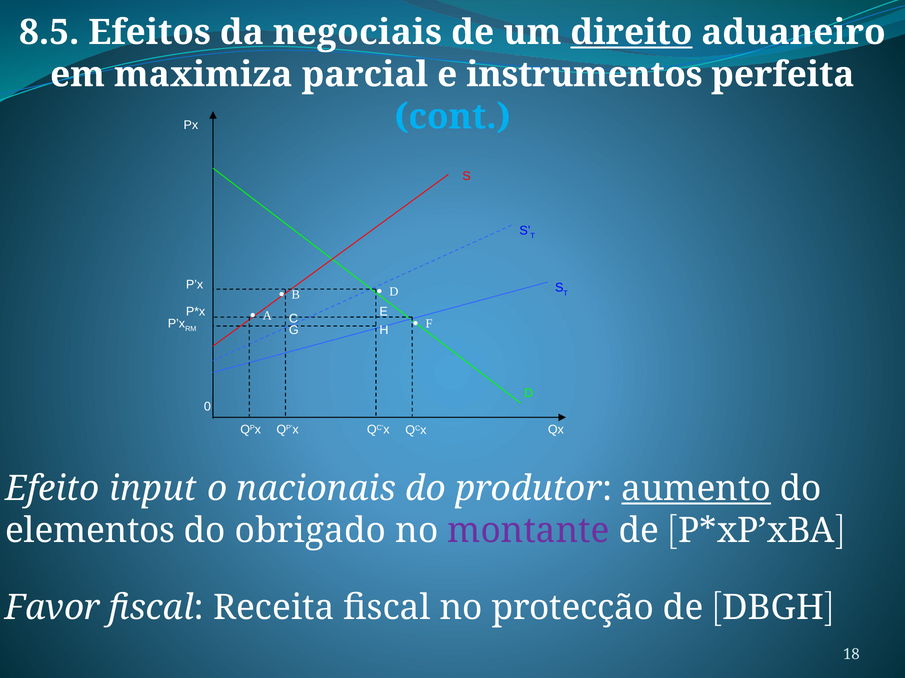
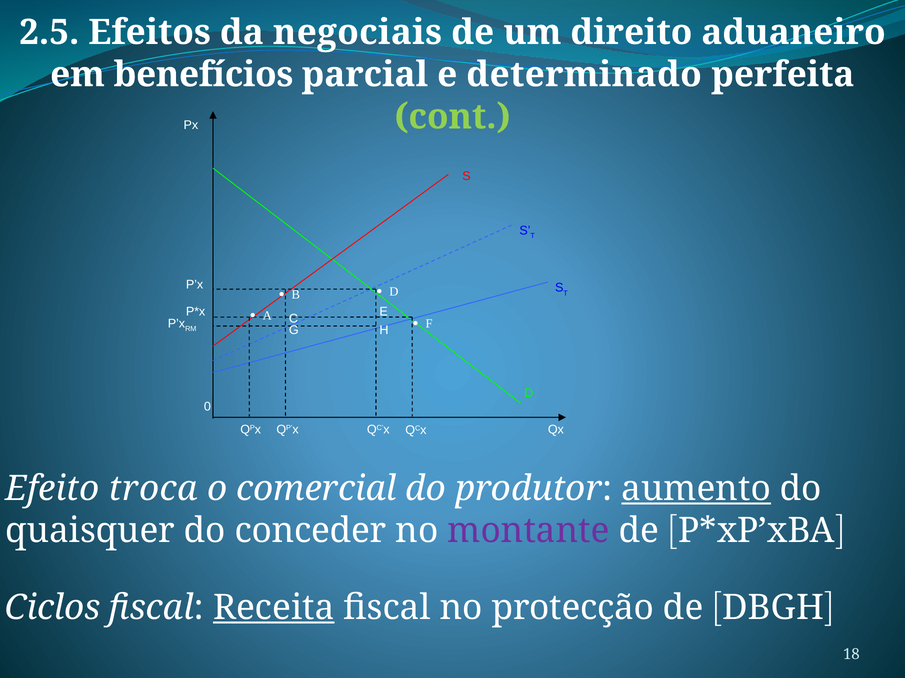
8.5: 8.5 -> 2.5 (49, 32)
direito underline: present -> none (631, 32)
maximiza: maximiza -> benefícios (203, 75)
instrumentos: instrumentos -> determinado (584, 75)
cont colour: light blue -> light green (453, 117)
input: input -> troca (153, 489)
nacionais: nacionais -> comercial (316, 489)
elementos: elementos -> quaisquer (90, 531)
obrigado: obrigado -> conceder (311, 531)
Favor: Favor -> Ciclos (53, 608)
Receita underline: none -> present (274, 608)
